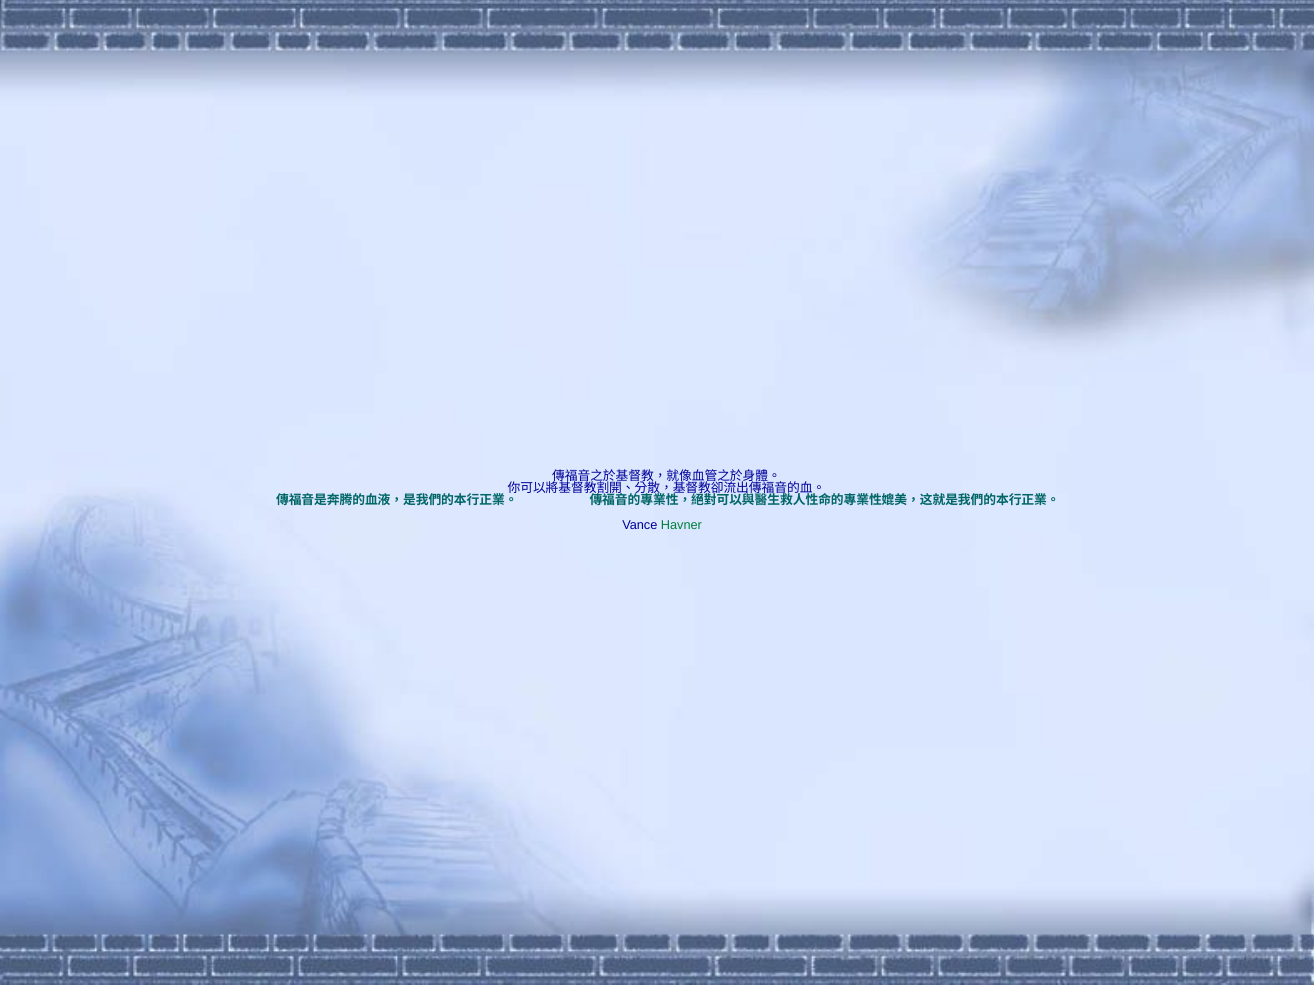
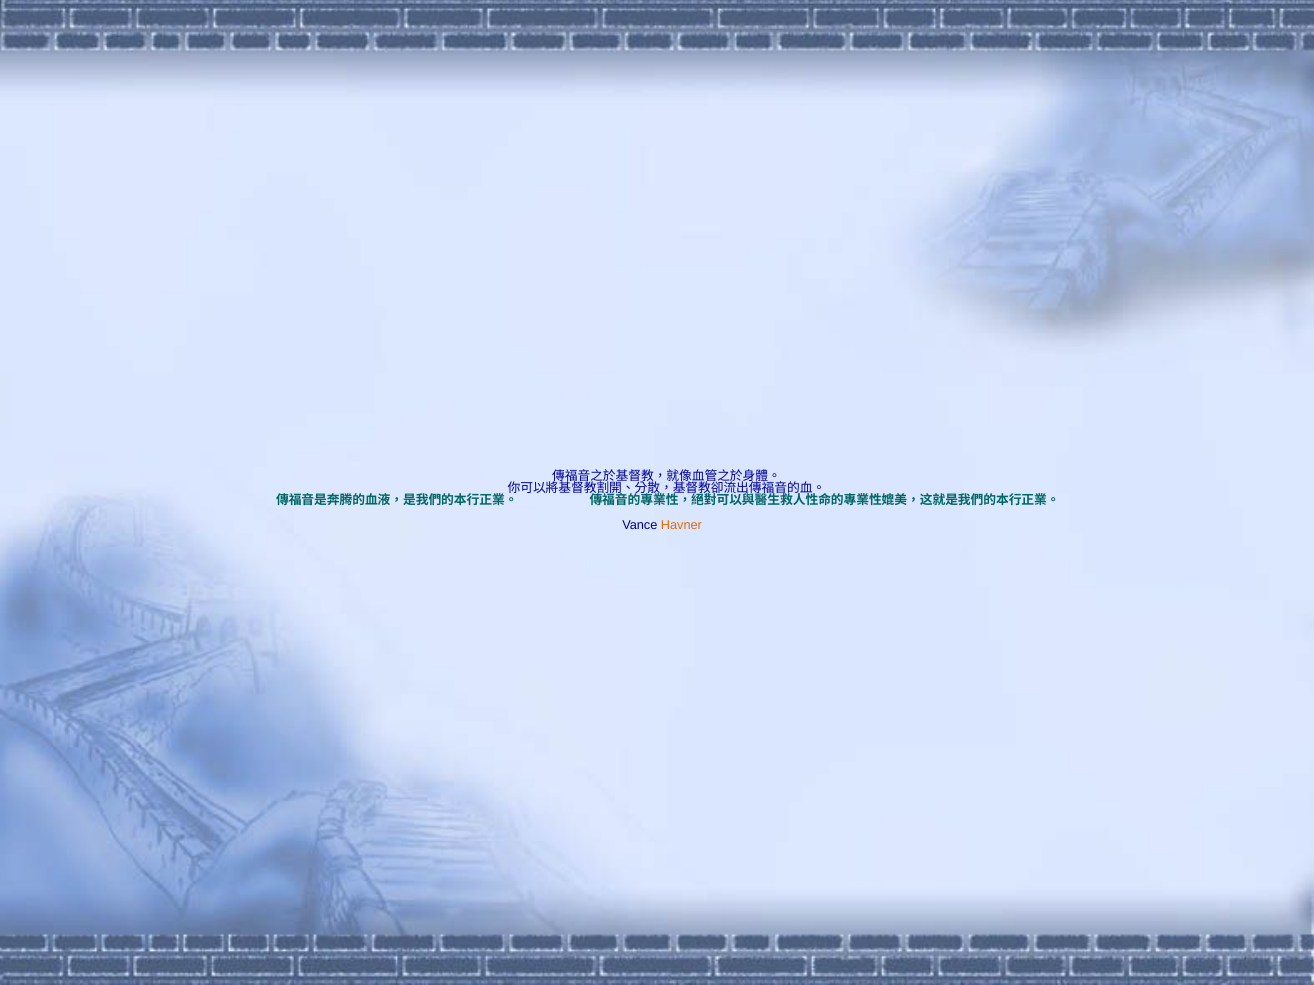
Havner colour: green -> orange (681, 525)
